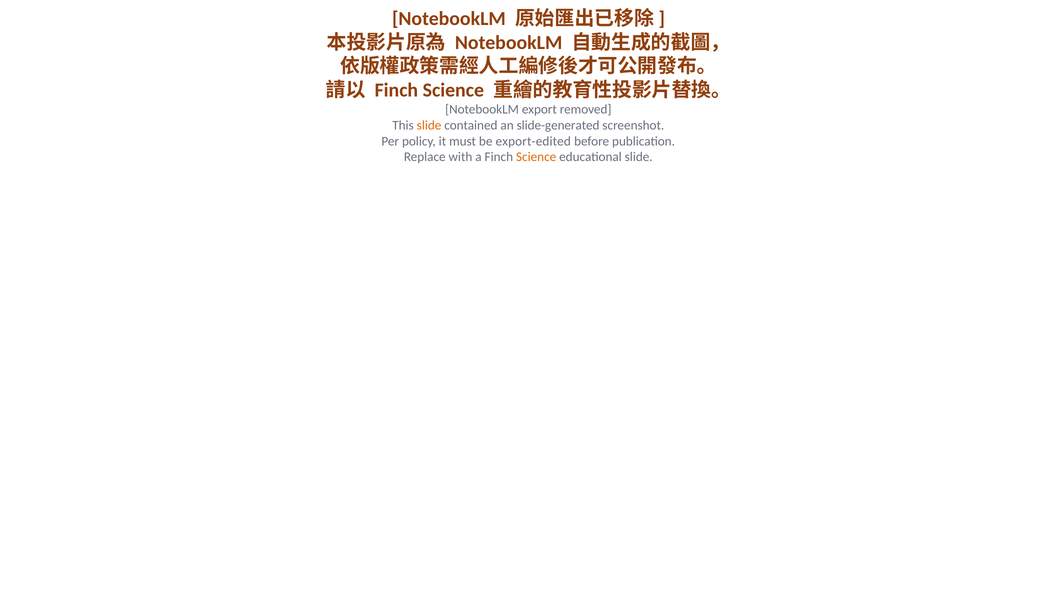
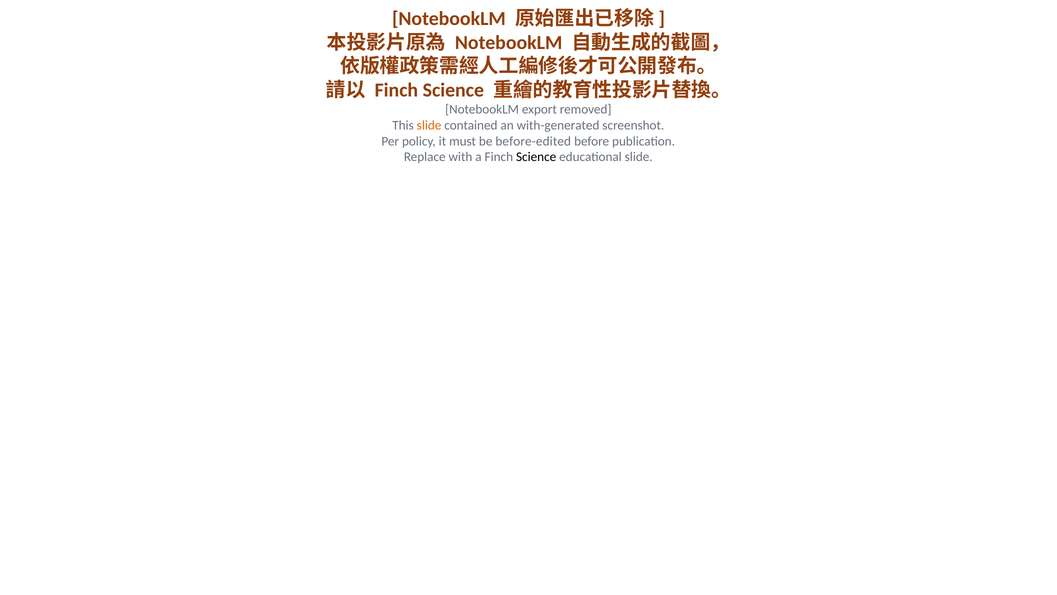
slide-generated: slide-generated -> with-generated (558, 125)
export-edited: export-edited -> before-edited (533, 141)
Science colour: orange -> black (536, 157)
